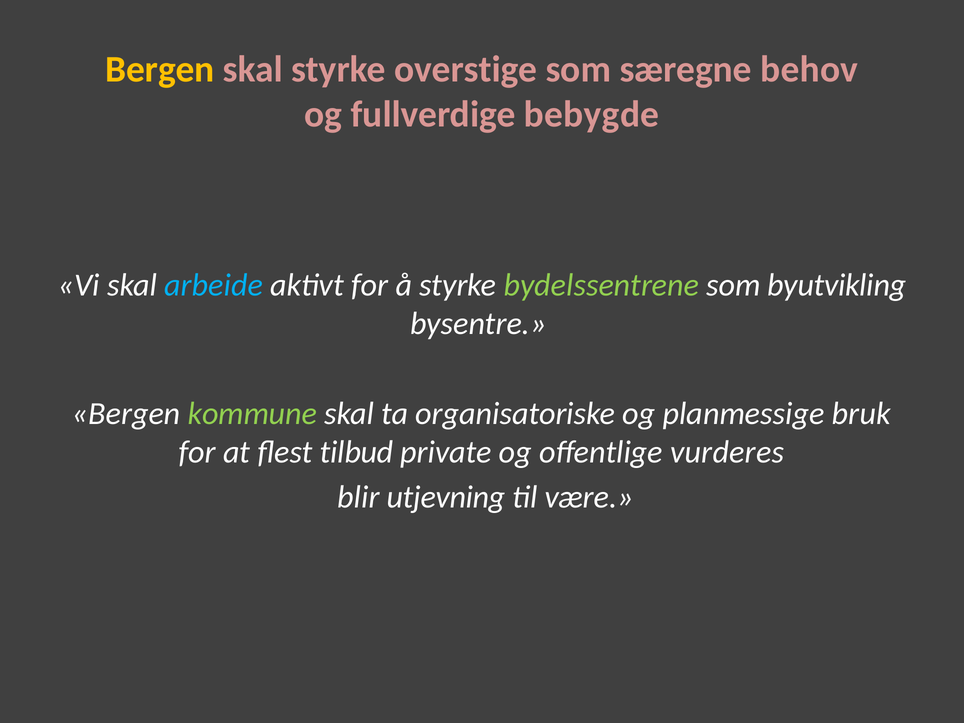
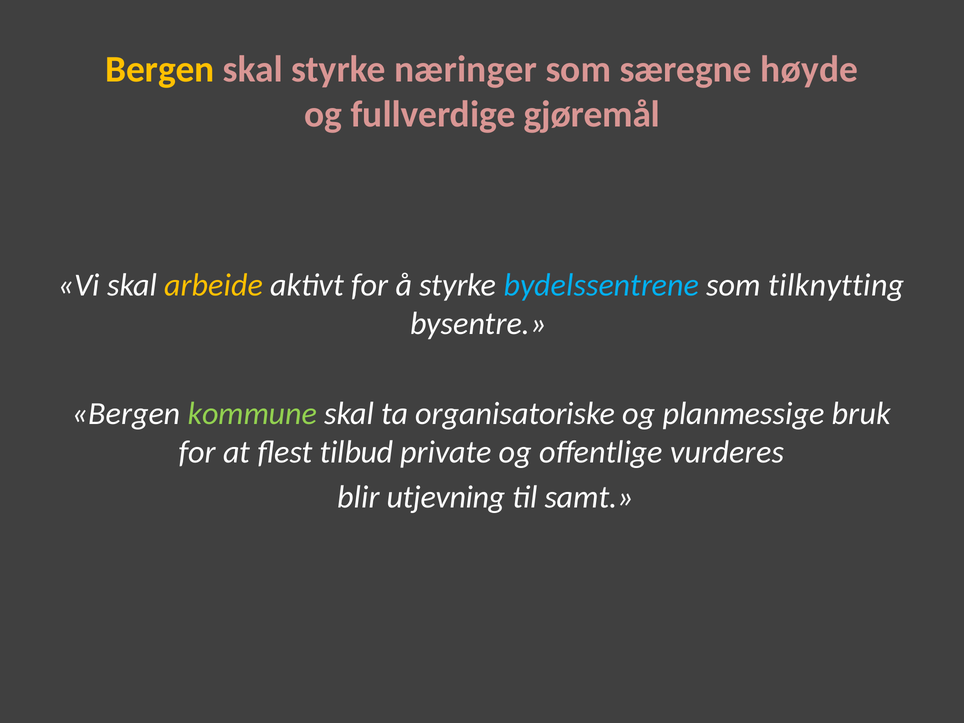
overstige: overstige -> næringer (466, 69)
behov: behov -> høyde (809, 69)
bebygde: bebygde -> gjøremål (592, 114)
arbeide colour: light blue -> yellow (214, 285)
bydelssentrene colour: light green -> light blue (601, 285)
byutvikling: byutvikling -> tilknytting (836, 285)
være: være -> samt (589, 497)
